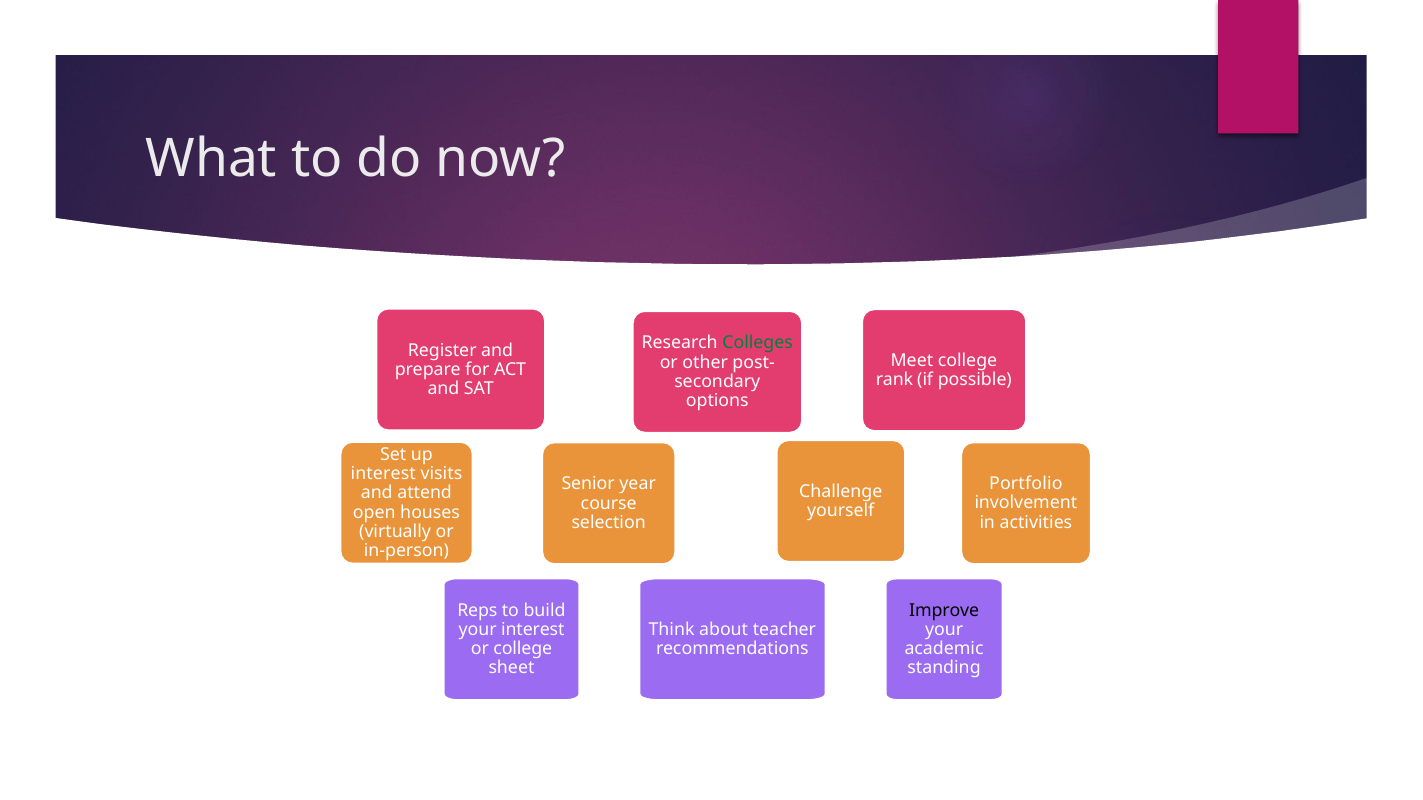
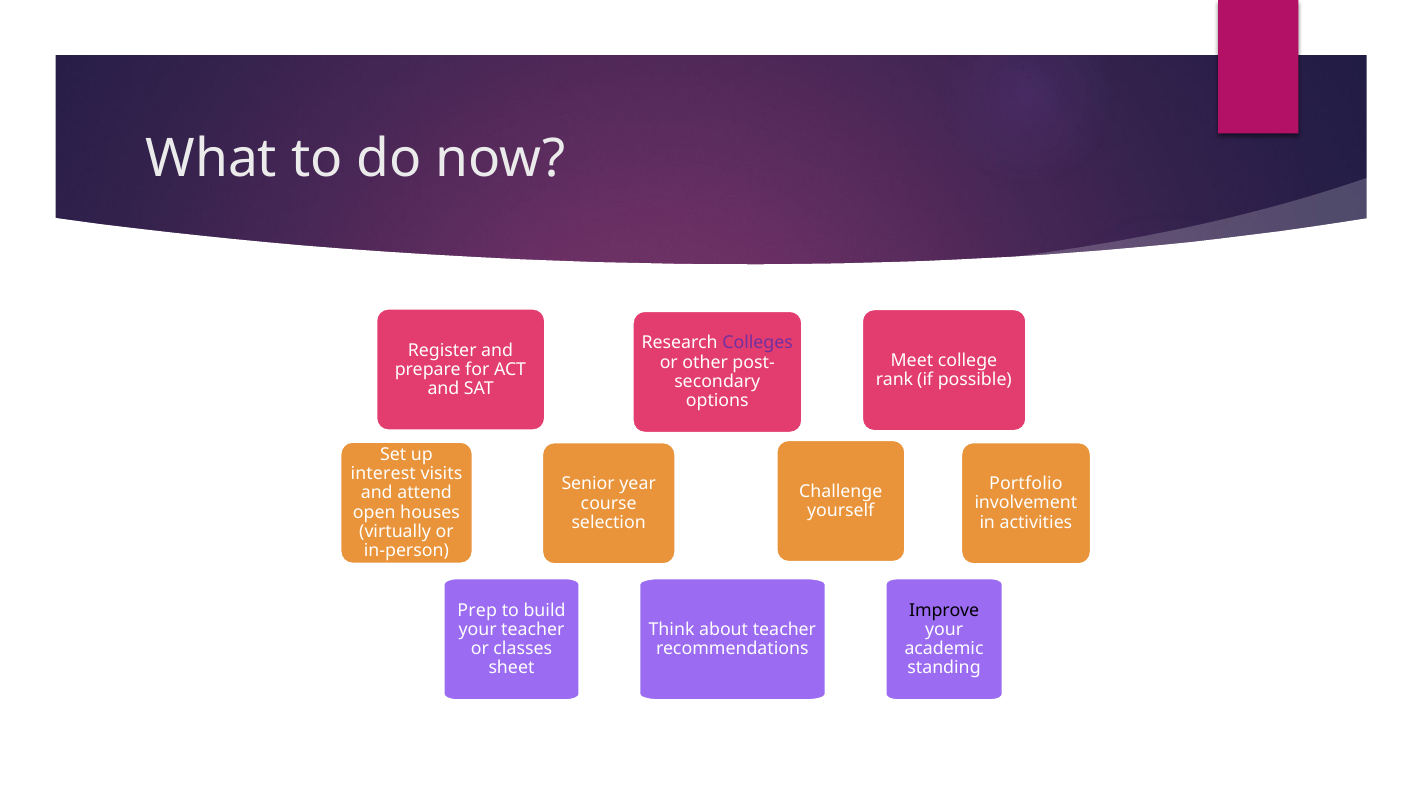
Colleges colour: green -> purple (758, 343)
Reps: Reps -> Prep (477, 611)
your interest: interest -> teacher (533, 630)
or college: college -> classes (523, 649)
